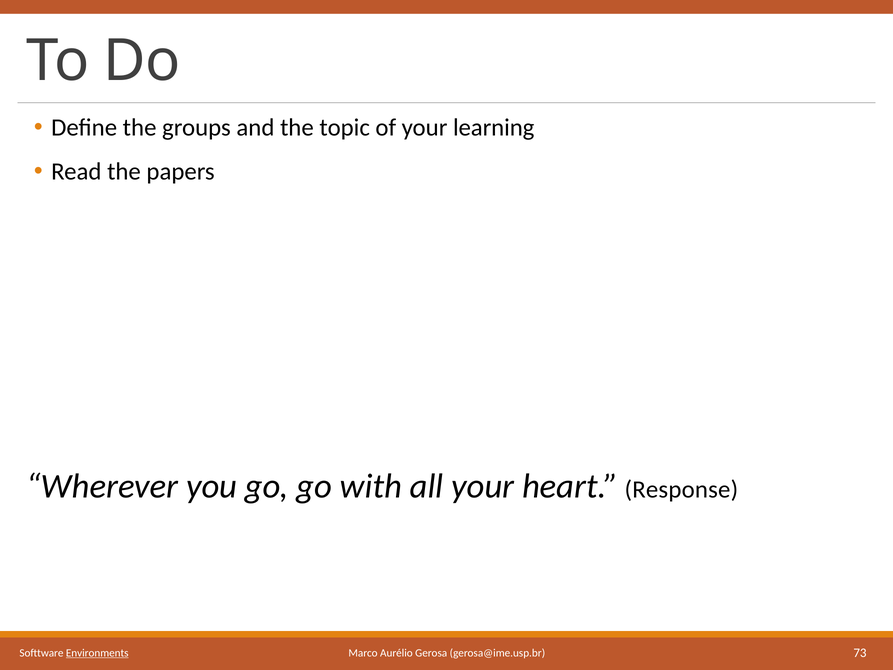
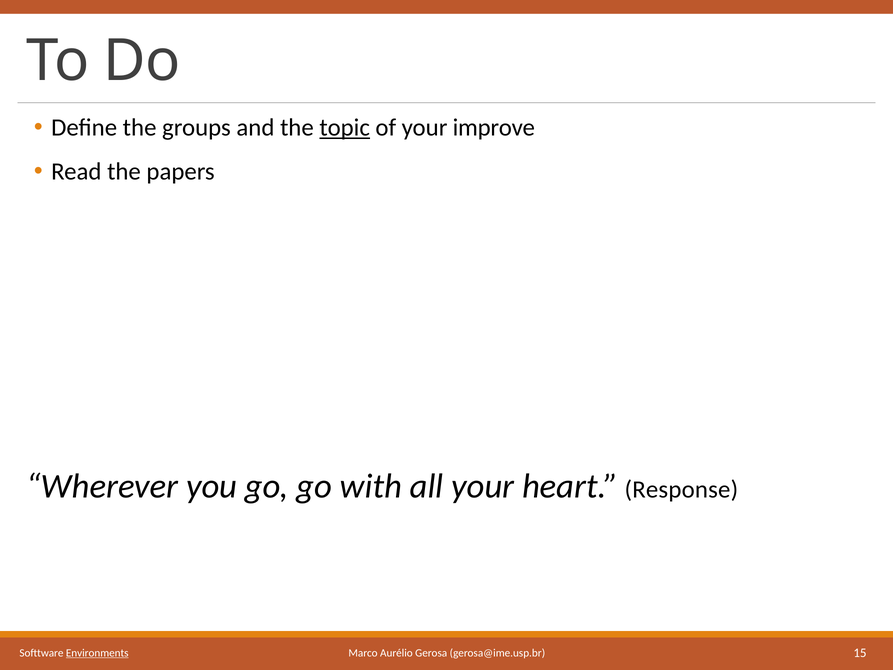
topic underline: none -> present (345, 128)
learning: learning -> improve (494, 128)
73: 73 -> 15 (860, 653)
